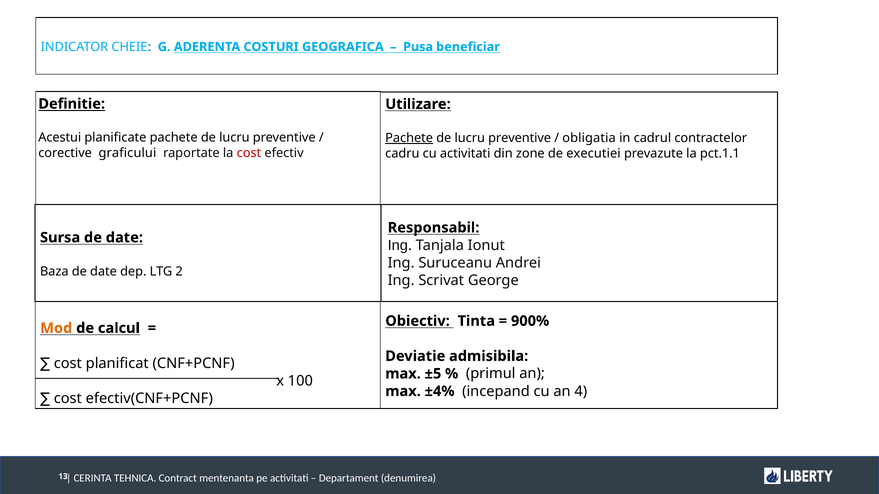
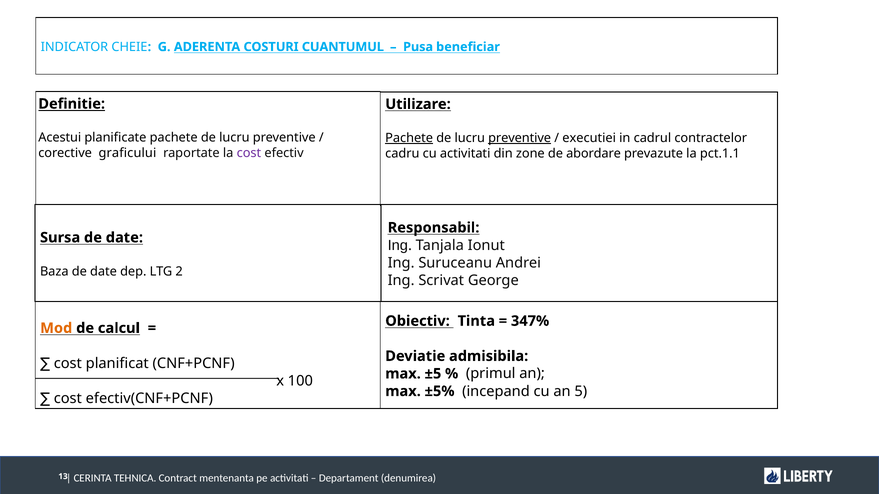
GEOGRAFICA: GEOGRAFICA -> CUANTUMUL (343, 47)
preventive underline: none -> present (520, 138)
obligatia: obligatia -> executiei (589, 138)
cost colour: red -> purple (249, 153)
executiei: executiei -> abordare (594, 154)
900%: 900% -> 347% (530, 321)
±4%: ±4% -> ±5% (440, 392)
4: 4 -> 5 (581, 392)
